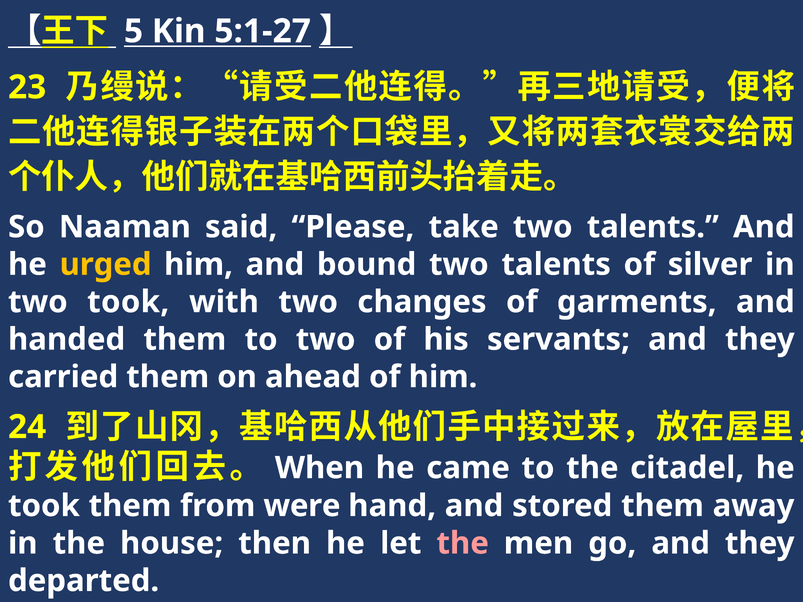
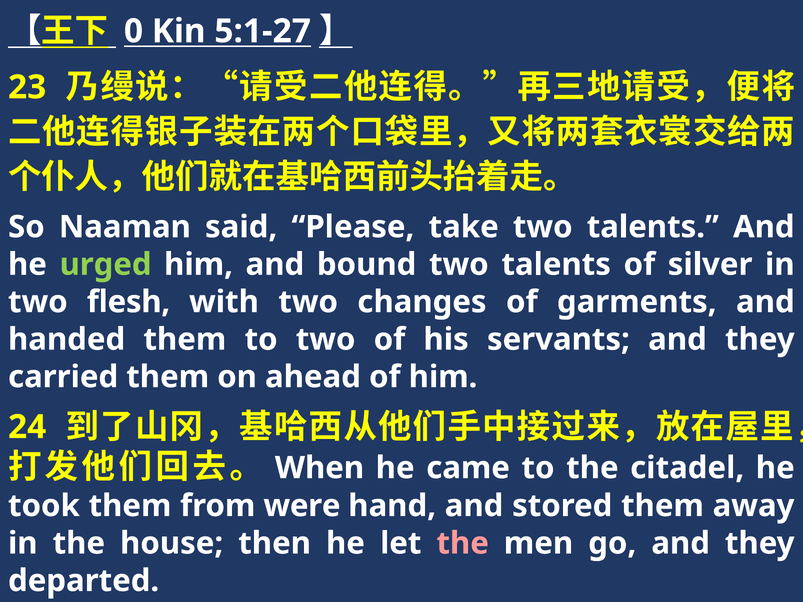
5: 5 -> 0 (133, 31)
urged colour: yellow -> light green (106, 265)
two took: took -> flesh (129, 302)
